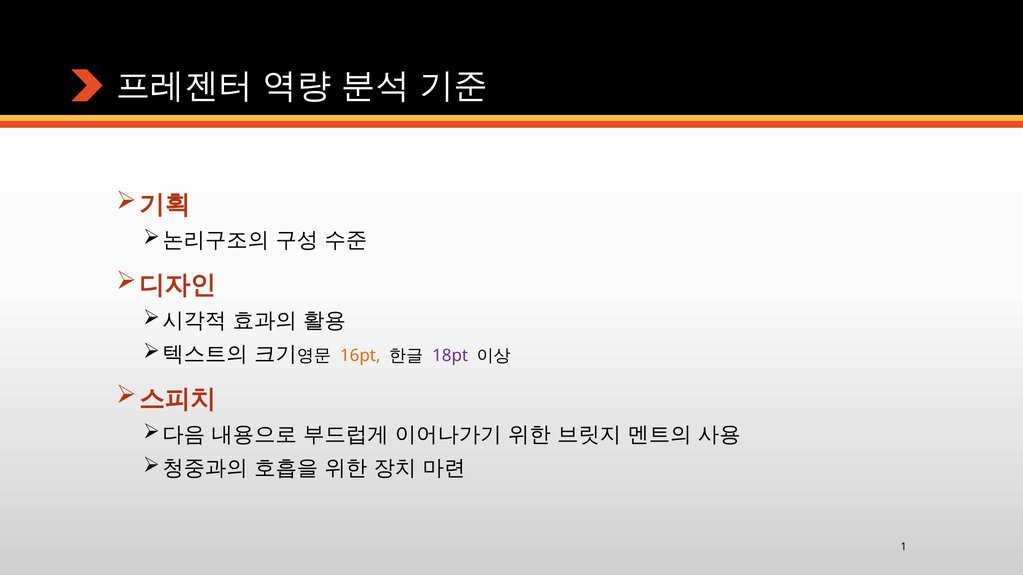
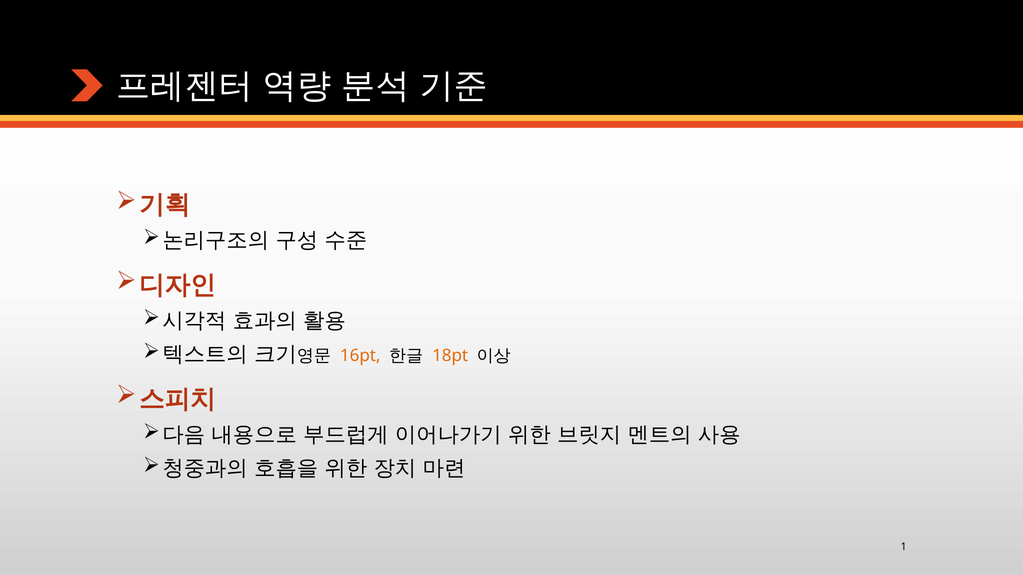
18pt colour: purple -> orange (450, 356)
